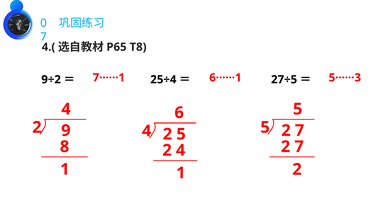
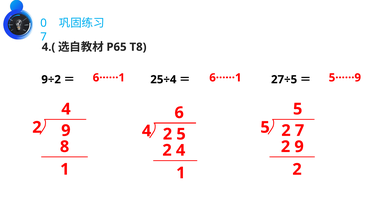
7······1: 7······1 -> 6······1 (109, 78)
5······3: 5······3 -> 5······9 (345, 78)
7: 7 -> 9 (299, 147)
